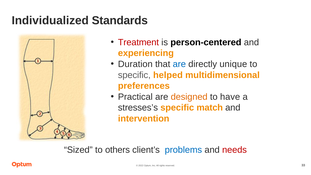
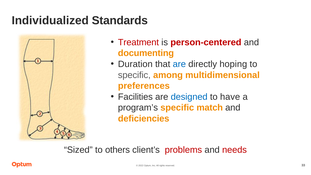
person-centered colour: black -> red (206, 42)
experiencing: experiencing -> documenting (146, 53)
unique: unique -> hoping (233, 64)
helped: helped -> among (168, 75)
Practical: Practical -> Facilities (135, 97)
designed colour: orange -> blue (189, 97)
stresses’s: stresses’s -> program’s (138, 108)
intervention: intervention -> deficiencies (144, 119)
problems colour: blue -> red (183, 150)
